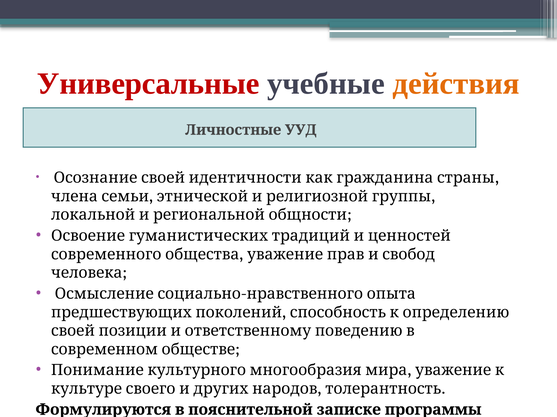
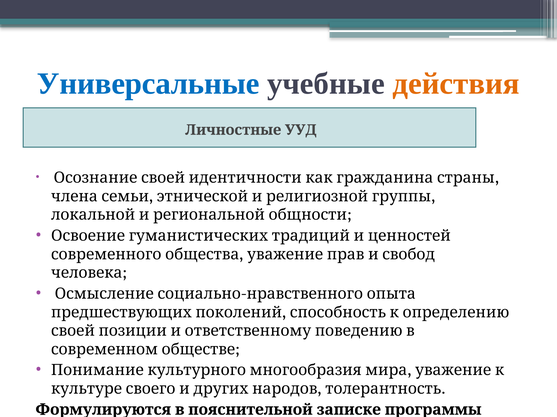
Универсальные colour: red -> blue (148, 84)
